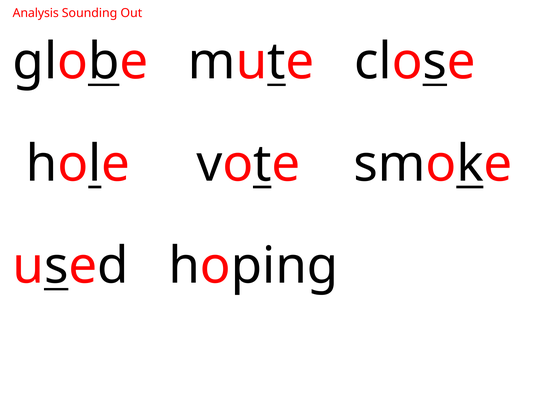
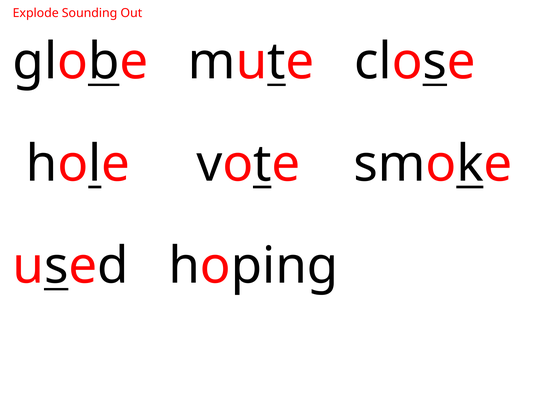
Analysis: Analysis -> Explode (36, 13)
